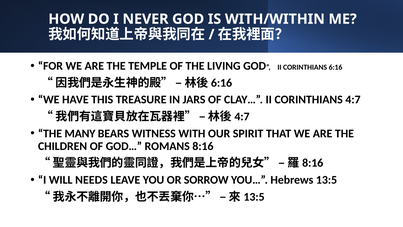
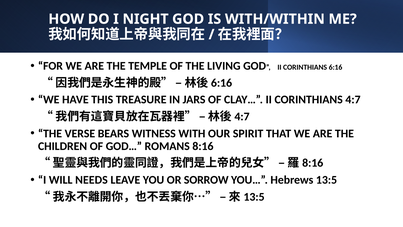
NEVER: NEVER -> NIGHT (146, 19)
MANY: MANY -> VERSE (80, 133)
